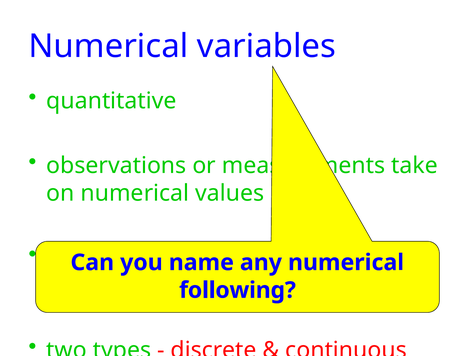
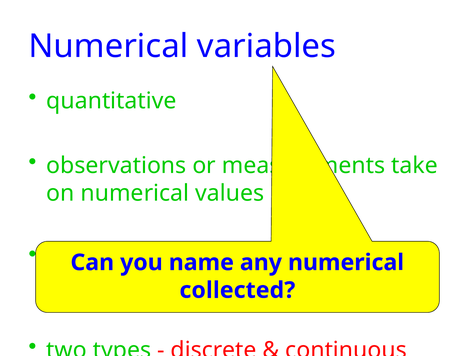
following: following -> collected (237, 290)
